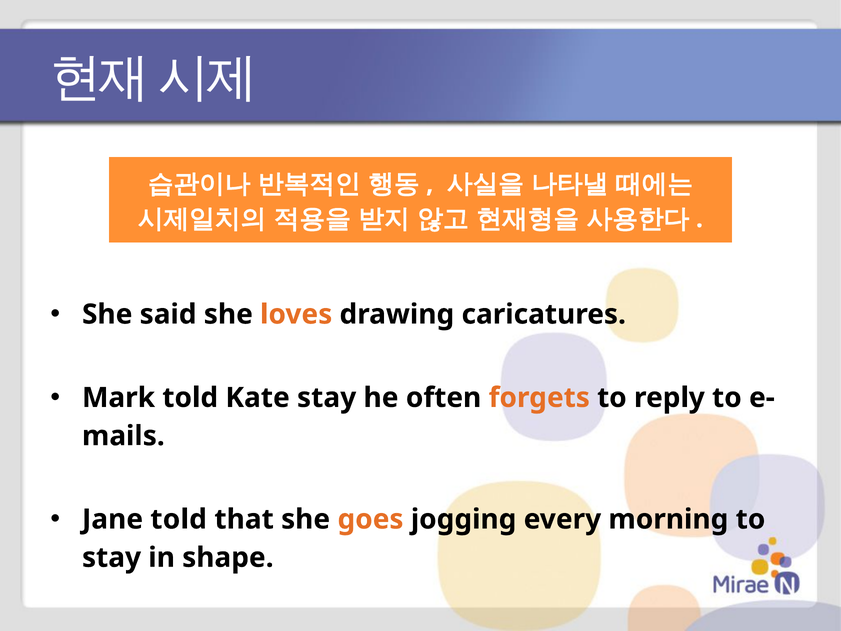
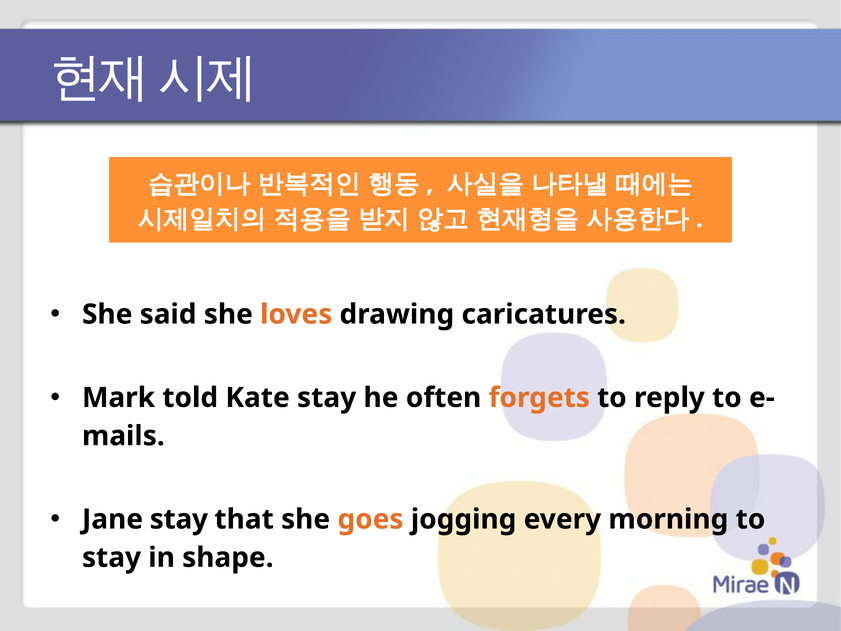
Jane told: told -> stay (179, 519)
